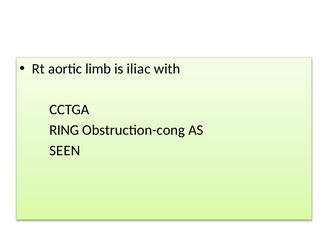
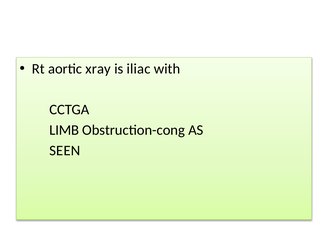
limb: limb -> xray (98, 69)
RING: RING -> LIMB (64, 130)
